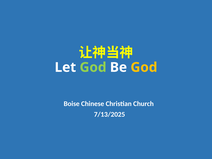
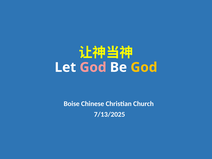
God colour: light green -> pink (93, 67)
